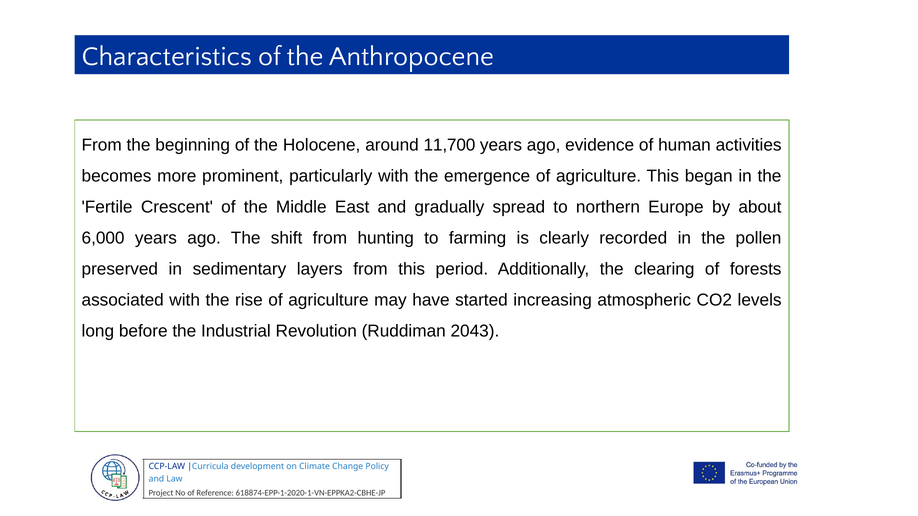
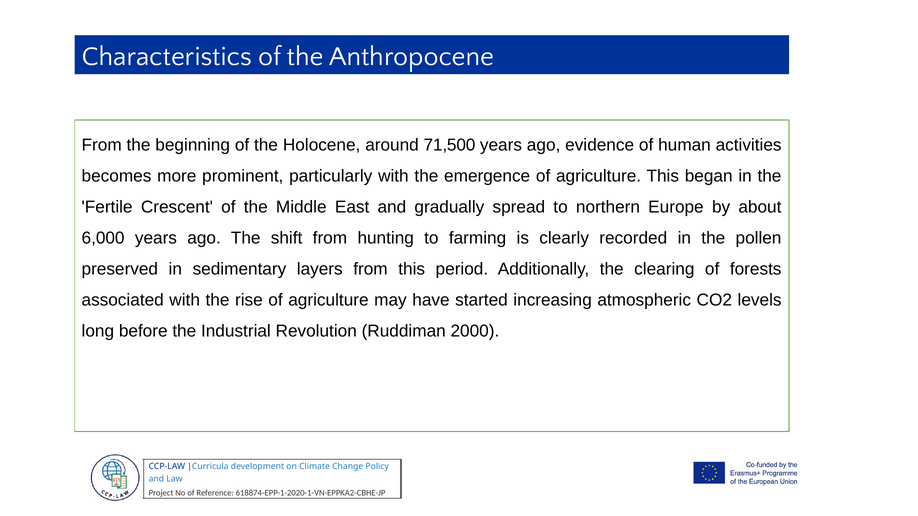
11,700: 11,700 -> 71,500 (449, 145)
2043: 2043 -> 2000 (475, 331)
